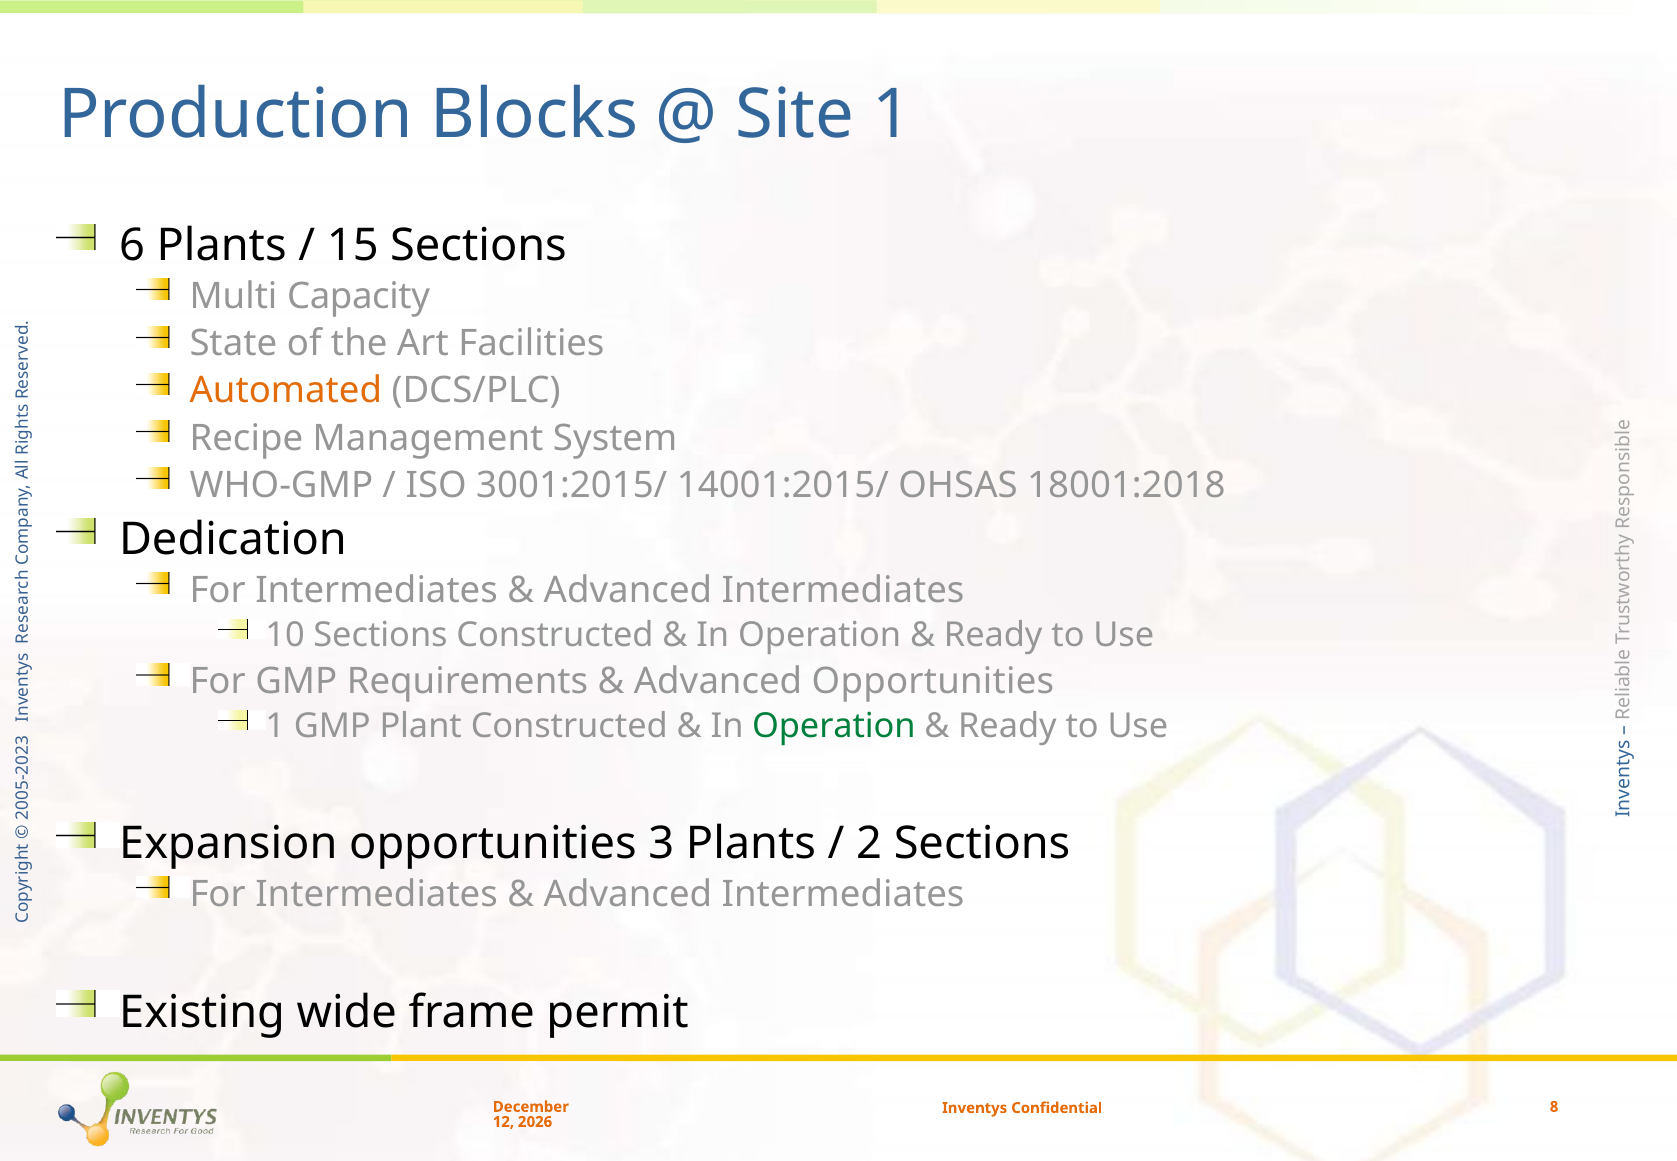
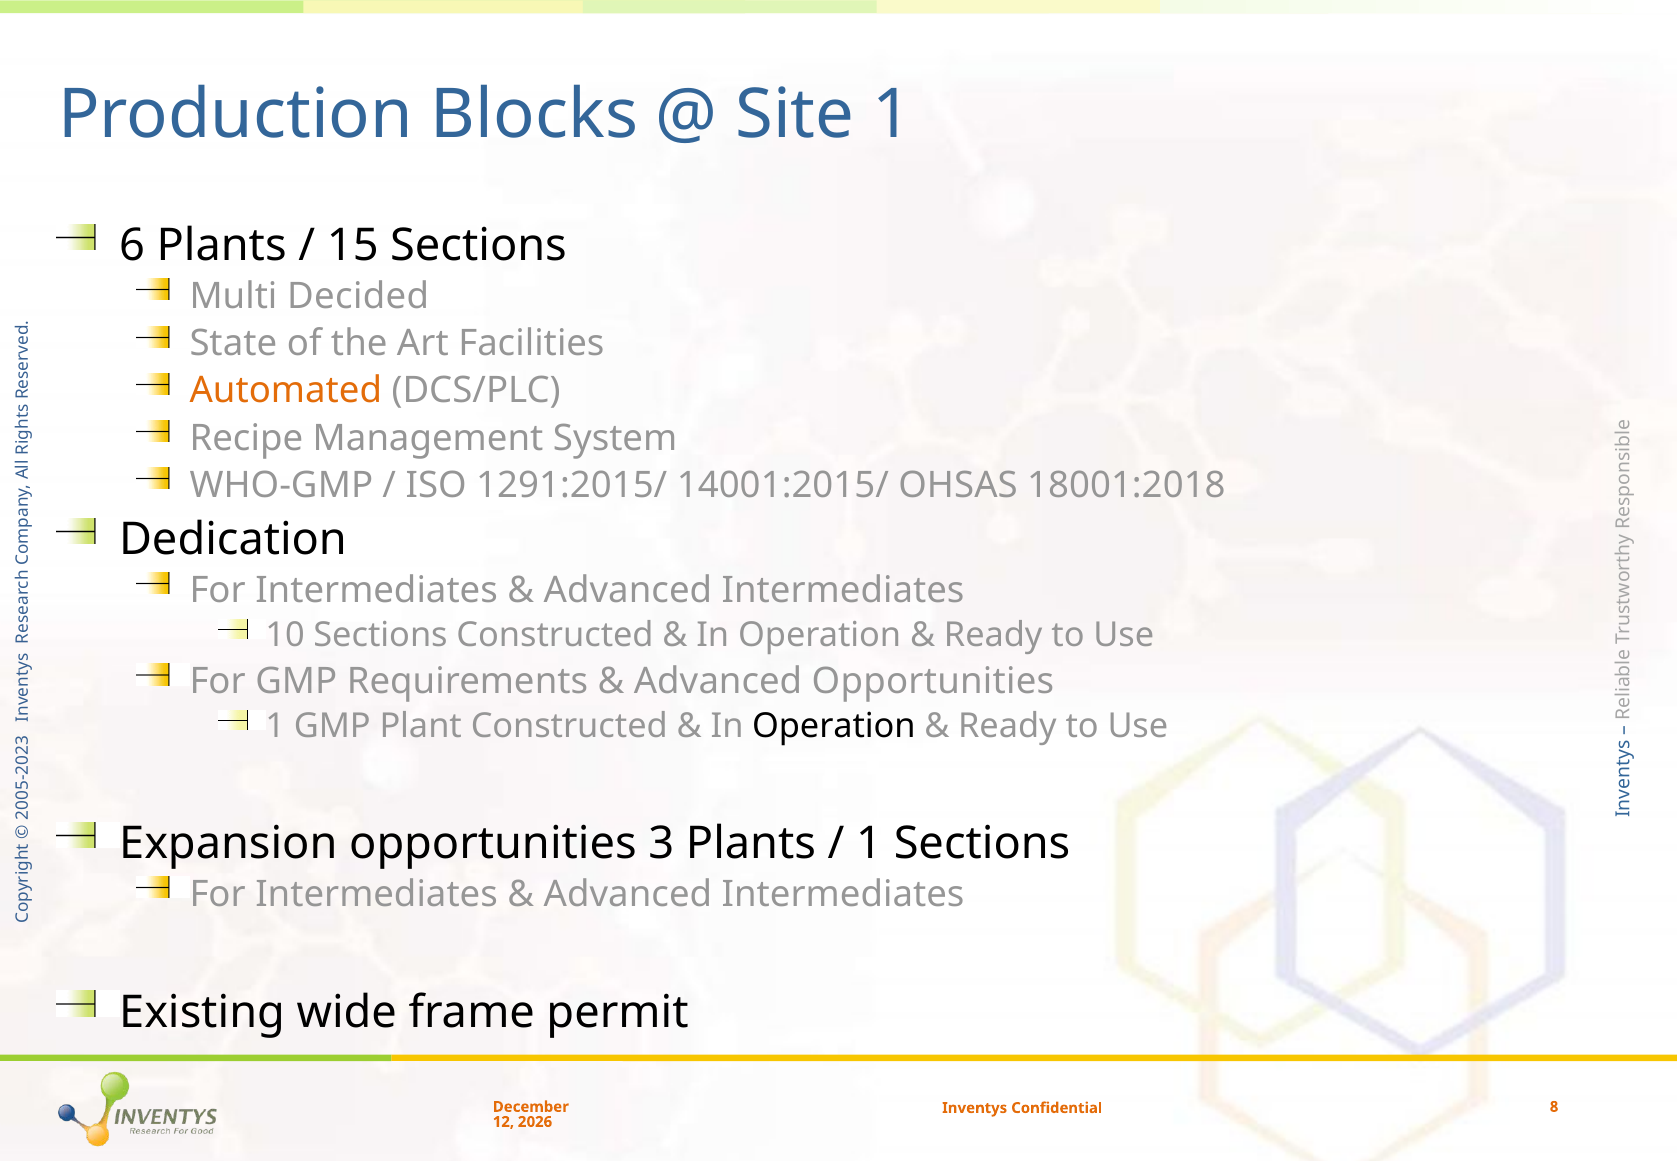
Capacity: Capacity -> Decided (358, 296)
3001:2015/: 3001:2015/ -> 1291:2015/ (572, 485)
Operation colour: green -> black (834, 727)
2: 2 -> 1 (869, 844)
